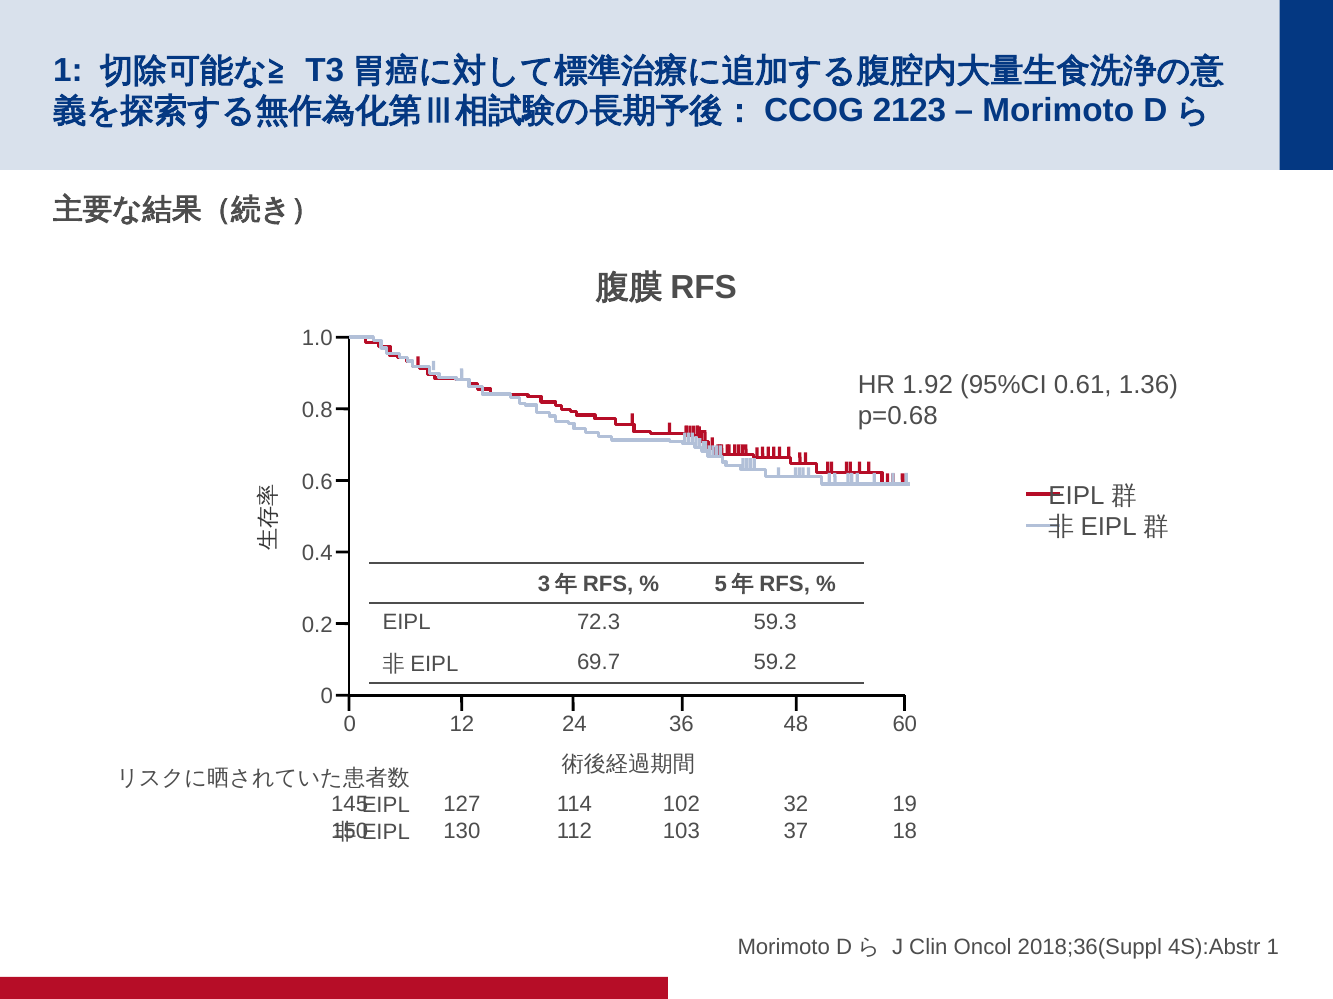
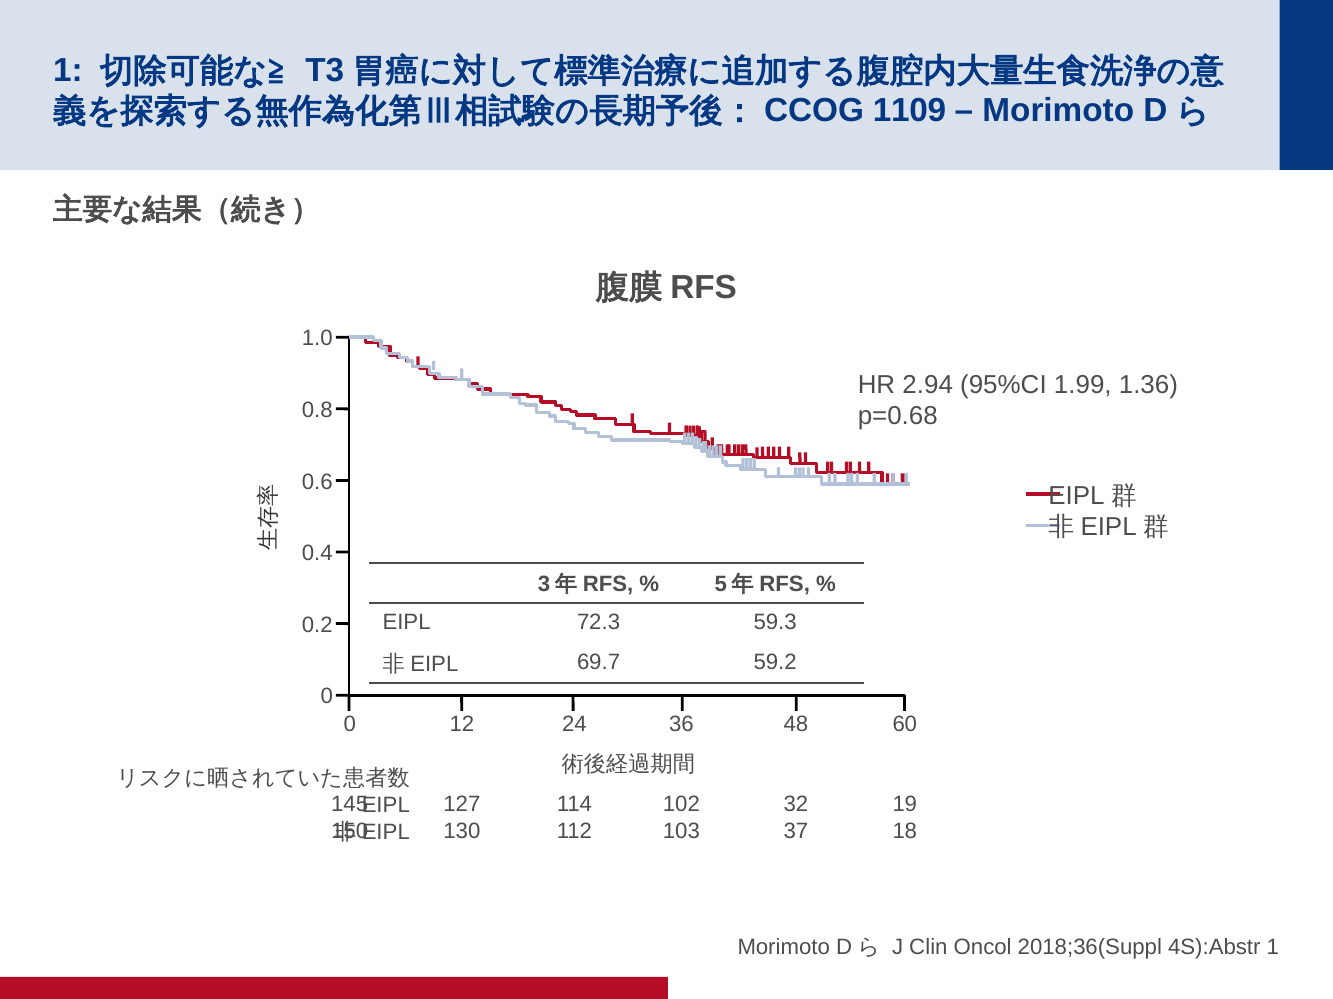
2123: 2123 -> 1109 (909, 111)
1.92: 1.92 -> 2.94 (928, 385)
0.61: 0.61 -> 1.99 (1083, 385)
